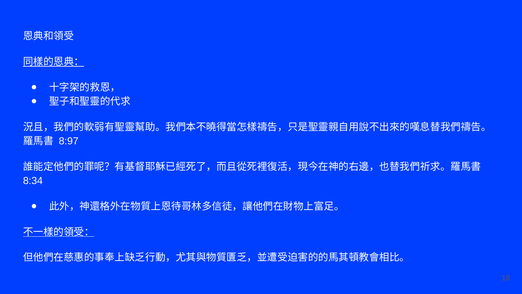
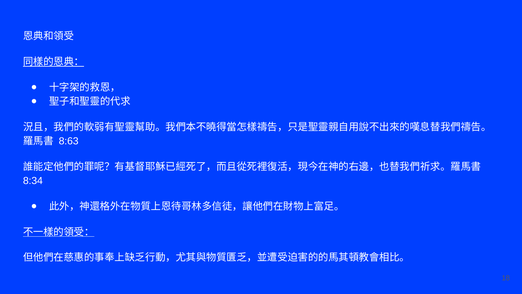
8:97: 8:97 -> 8:63 (69, 141)
